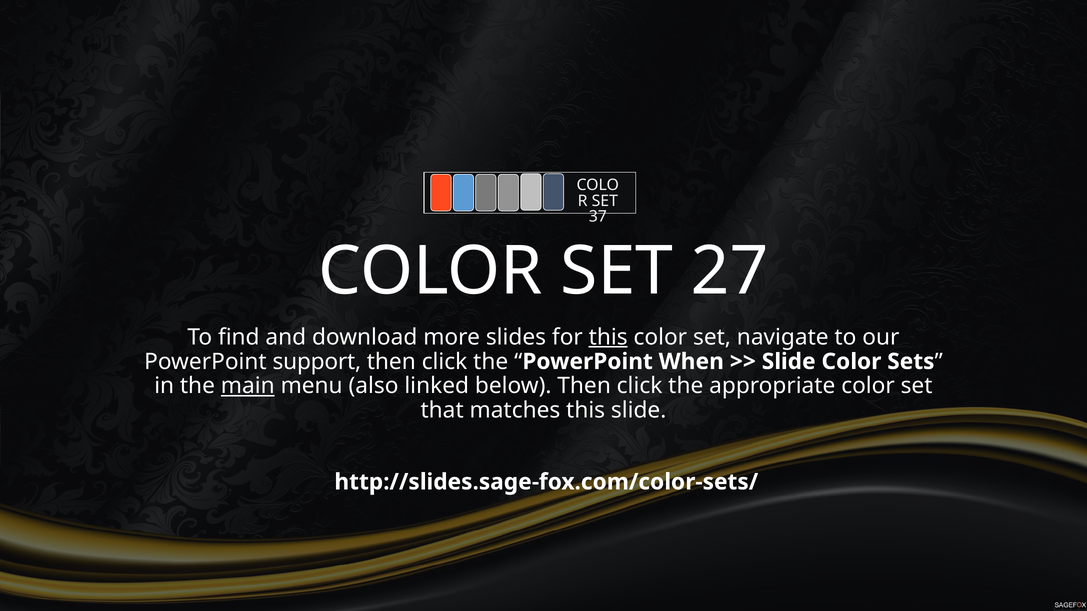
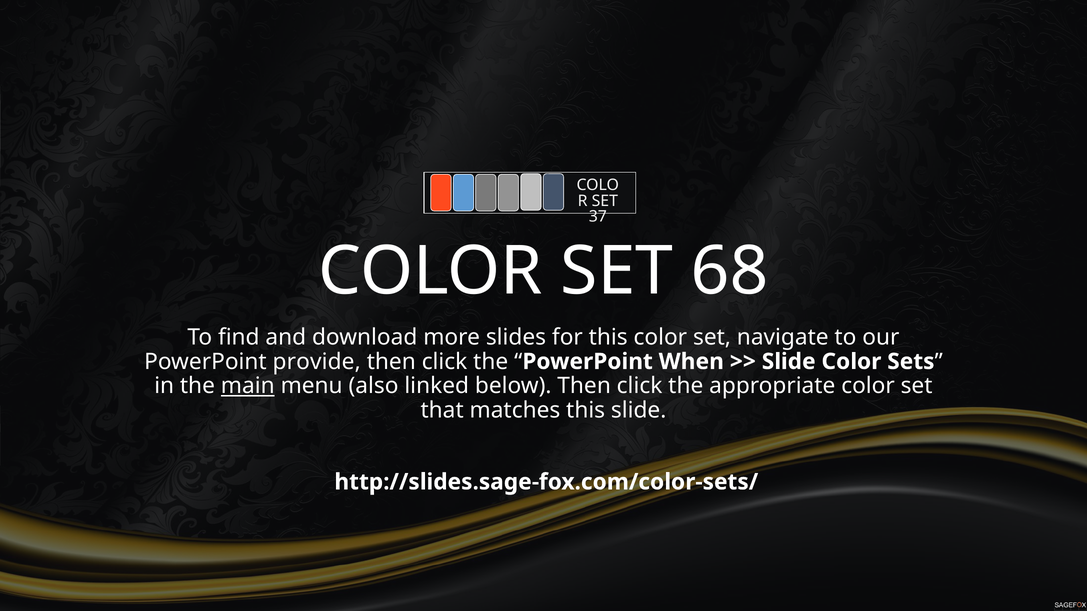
27: 27 -> 68 (730, 272)
this underline: present -> none (608, 337)
support: support -> provide (317, 362)
